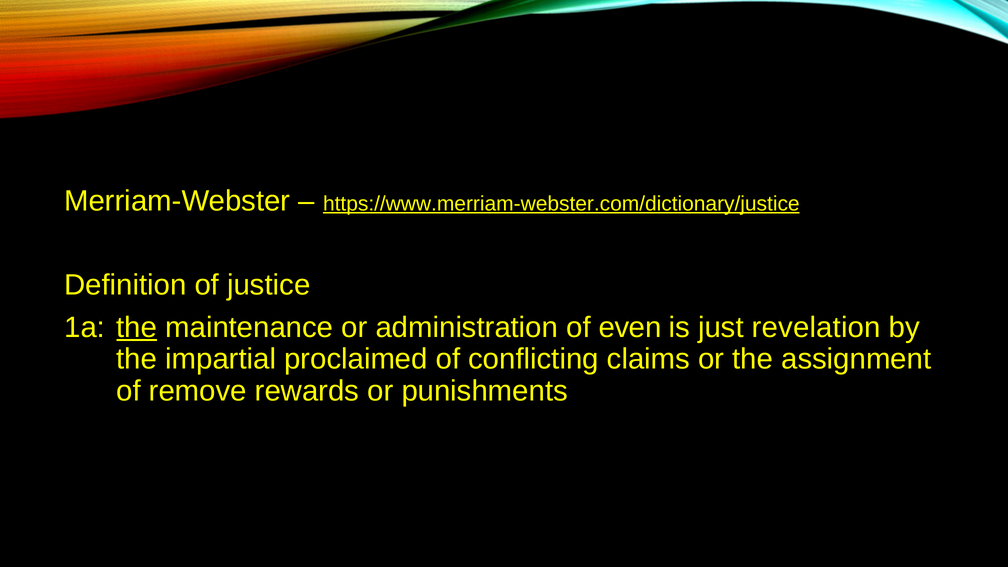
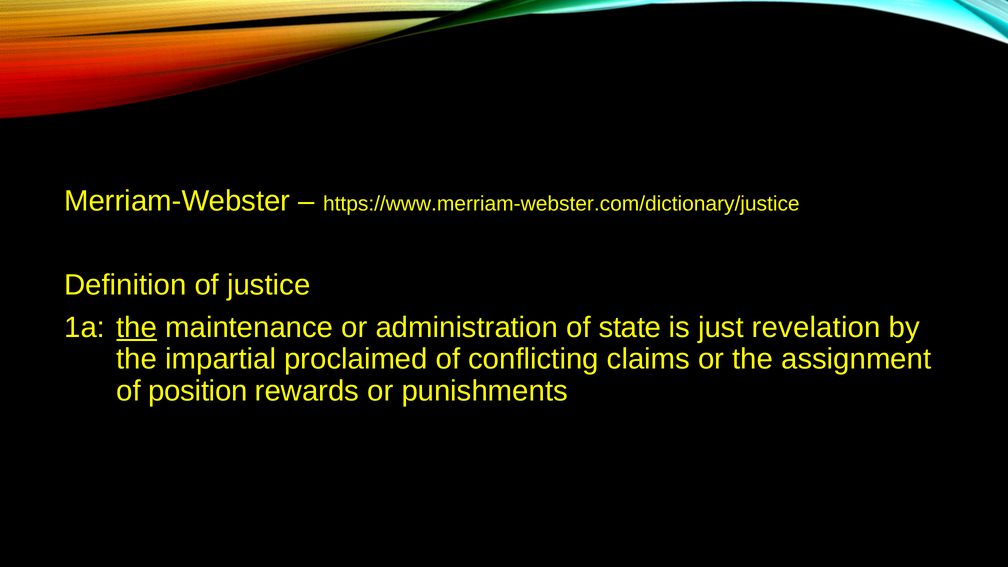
https://www.merriam-webster.com/dictionary/justice underline: present -> none (561, 204)
even: even -> state (630, 327)
remove: remove -> position (198, 391)
